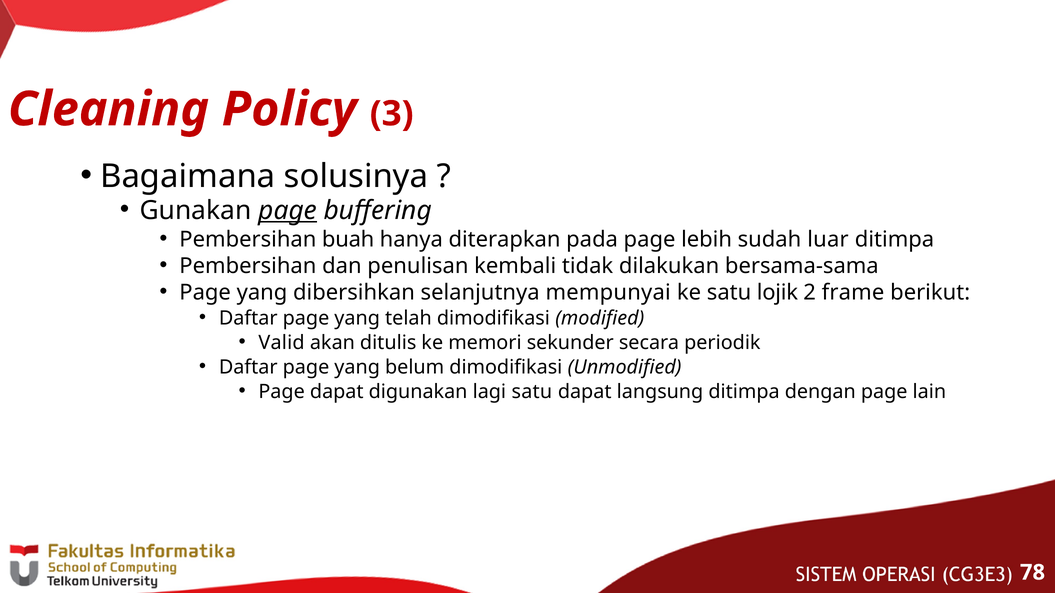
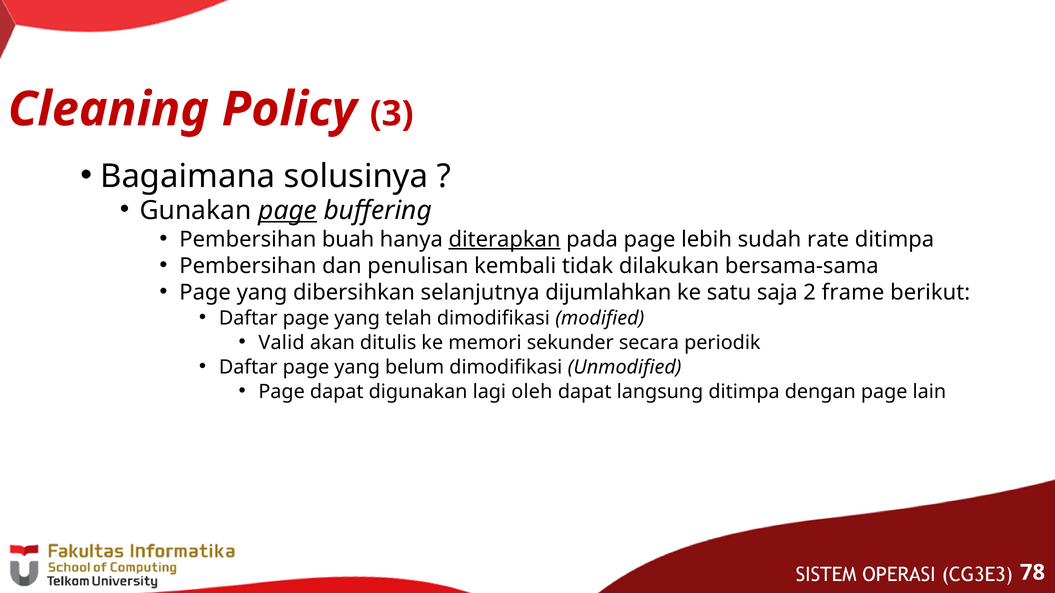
diterapkan underline: none -> present (505, 239)
luar: luar -> rate (828, 239)
mempunyai: mempunyai -> dijumlahkan (608, 293)
lojik: lojik -> saja (777, 293)
lagi satu: satu -> oleh (532, 392)
